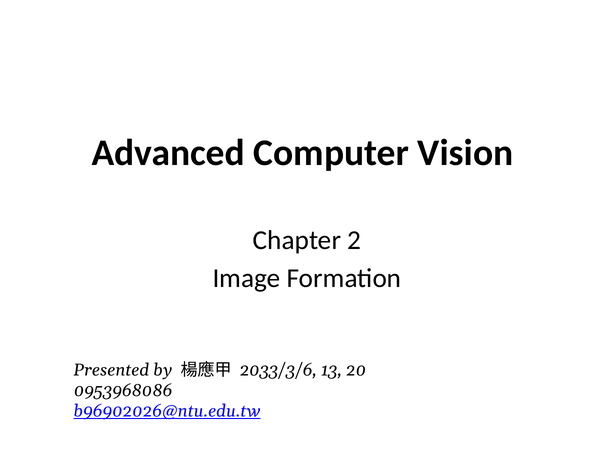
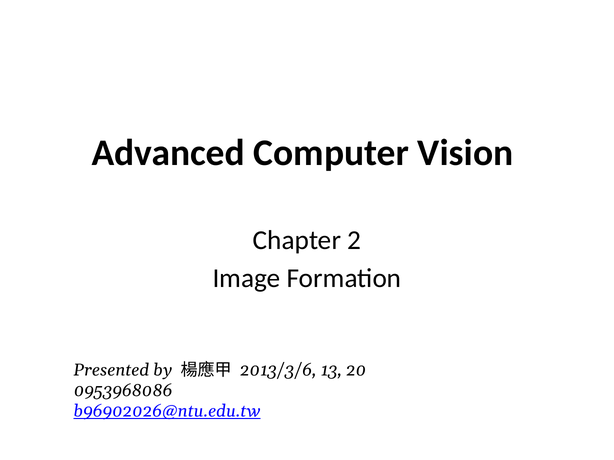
2033/3/6: 2033/3/6 -> 2013/3/6 (278, 370)
